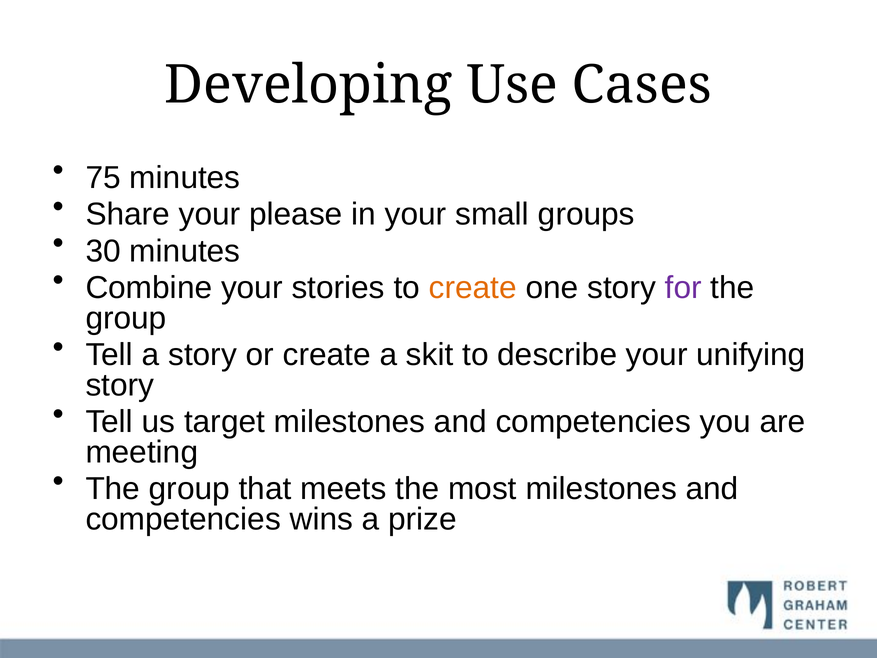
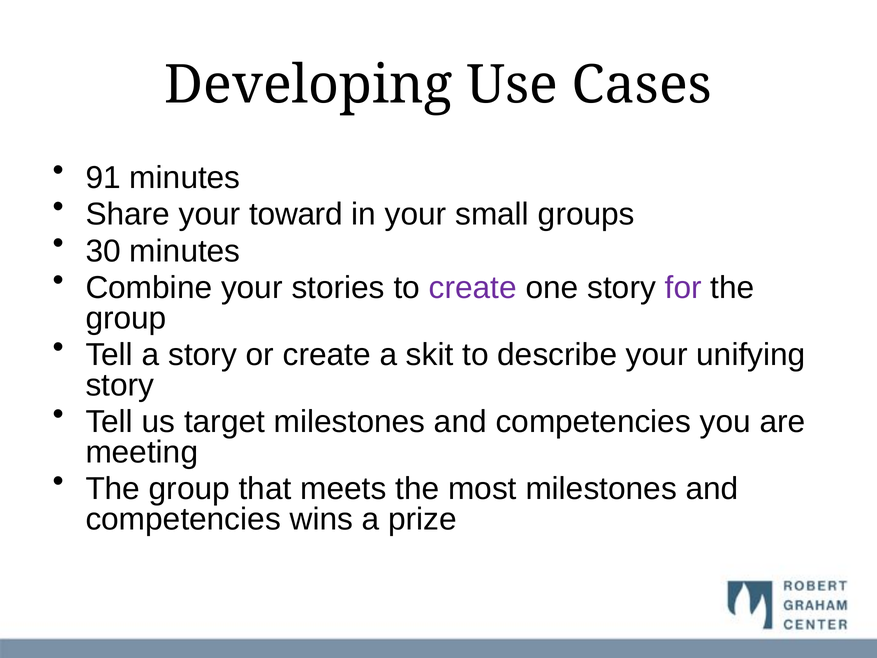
75: 75 -> 91 (103, 178)
please: please -> toward (296, 214)
create colour: orange -> purple (473, 288)
